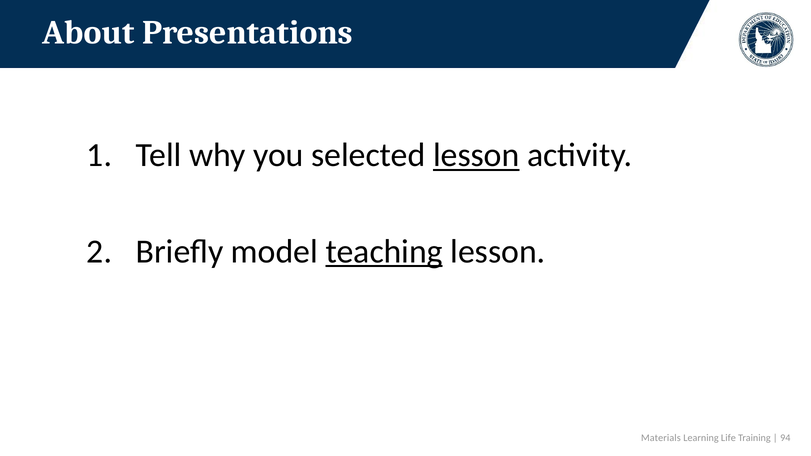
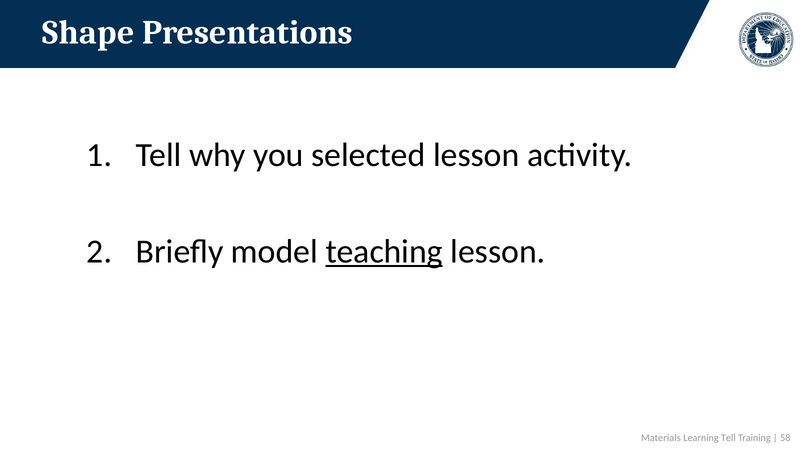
About: About -> Shape (88, 33)
lesson underline: present -> none (476, 155)
Learning Life: Life -> Tell (728, 438)
94: 94 -> 58 (785, 438)
